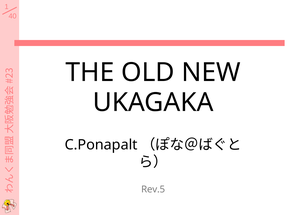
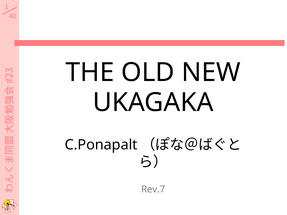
Rev.5: Rev.5 -> Rev.7 (153, 190)
